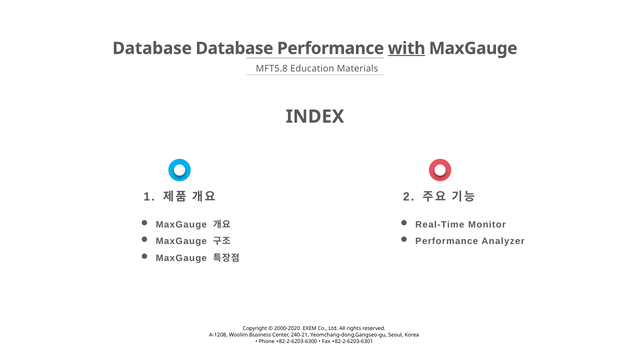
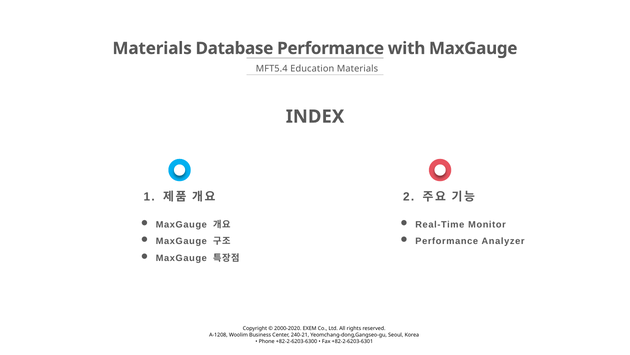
Database: Database -> Materials (152, 48)
with underline: present -> none (407, 48)
MFT5.8: MFT5.8 -> MFT5.4 (272, 68)
